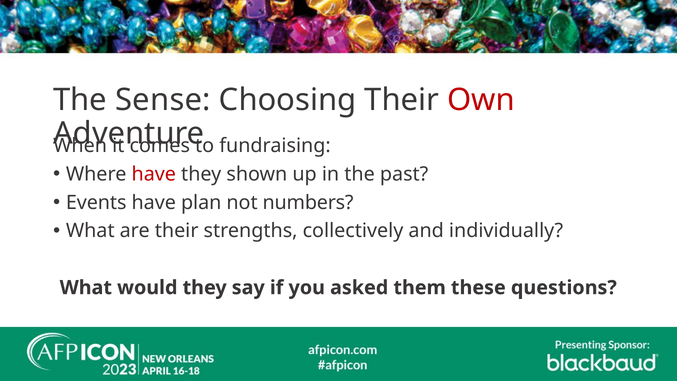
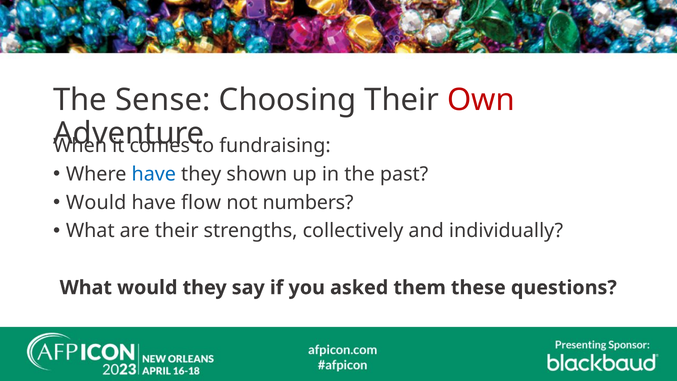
have colour: red -> blue (154, 174)
Events: Events -> Would (96, 202)
plan: plan -> flow (201, 202)
